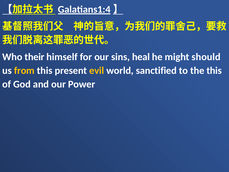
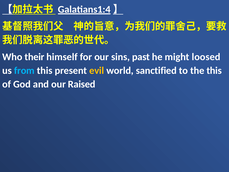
heal: heal -> past (141, 57)
should: should -> loosed (206, 57)
from colour: yellow -> light blue (24, 70)
Power: Power -> Raised (82, 84)
